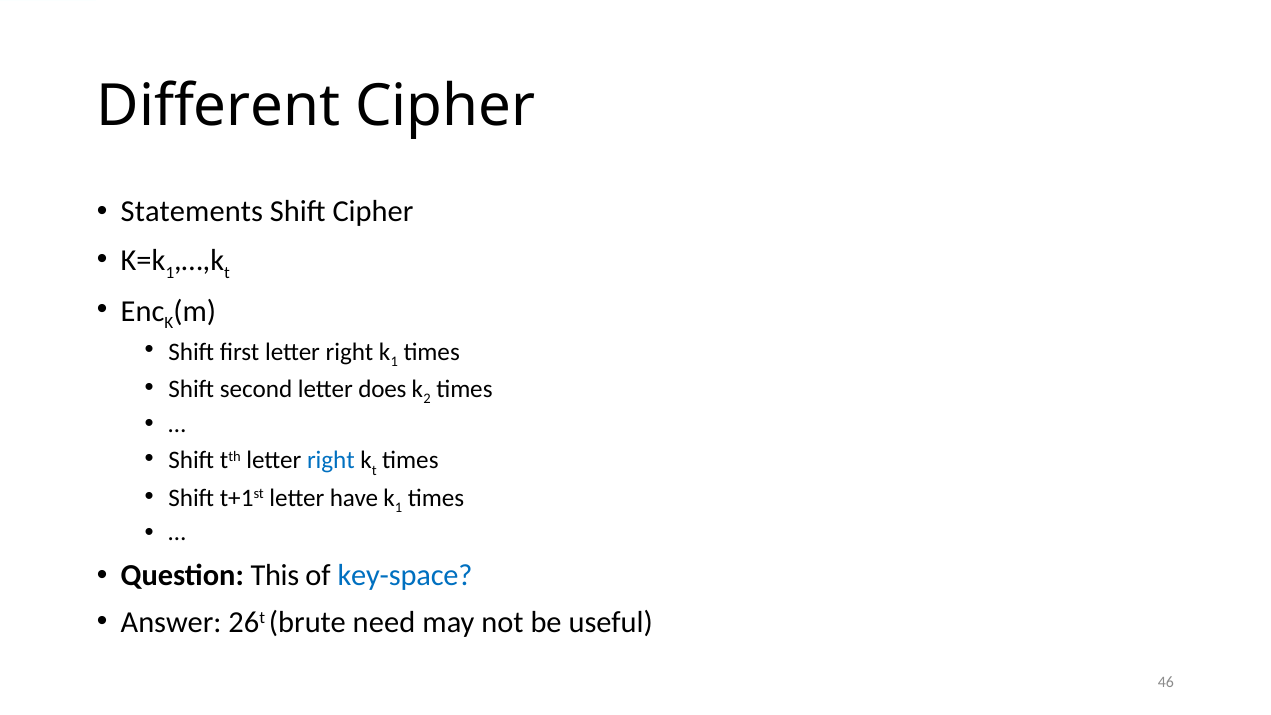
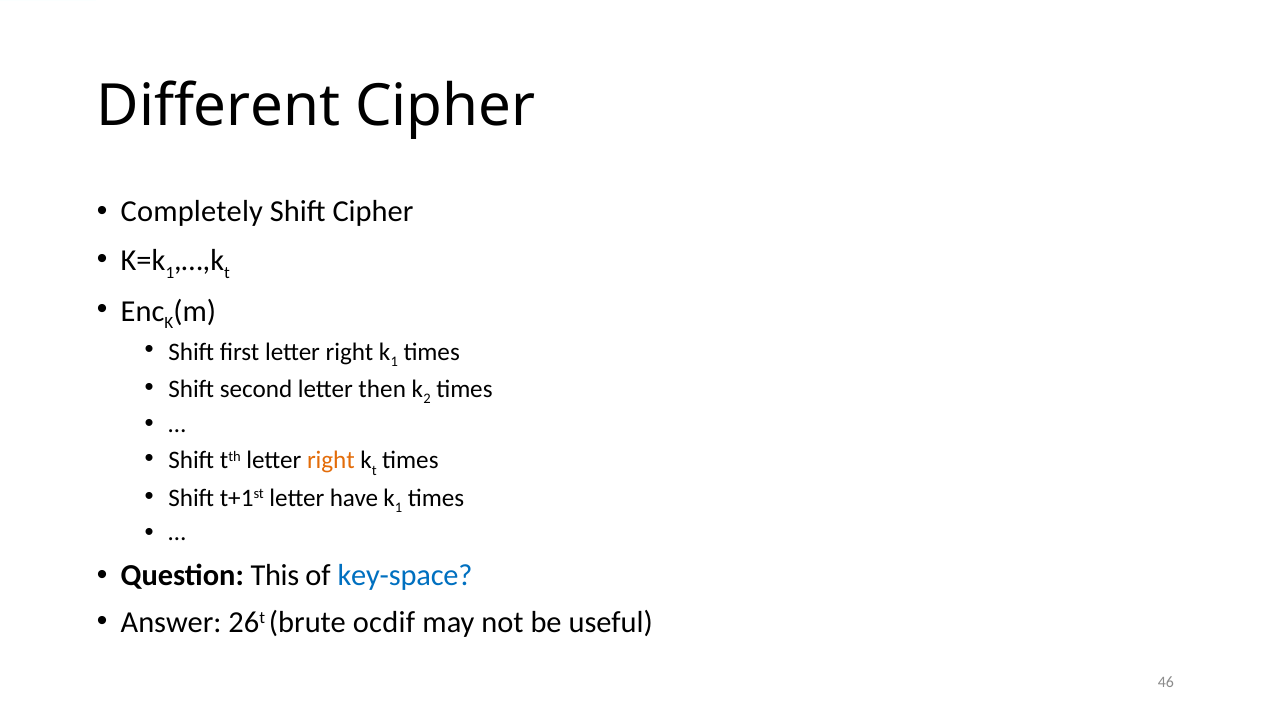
Statements: Statements -> Completely (192, 211)
does: does -> then (382, 389)
right colour: blue -> orange (331, 461)
need: need -> ocdif (384, 622)
